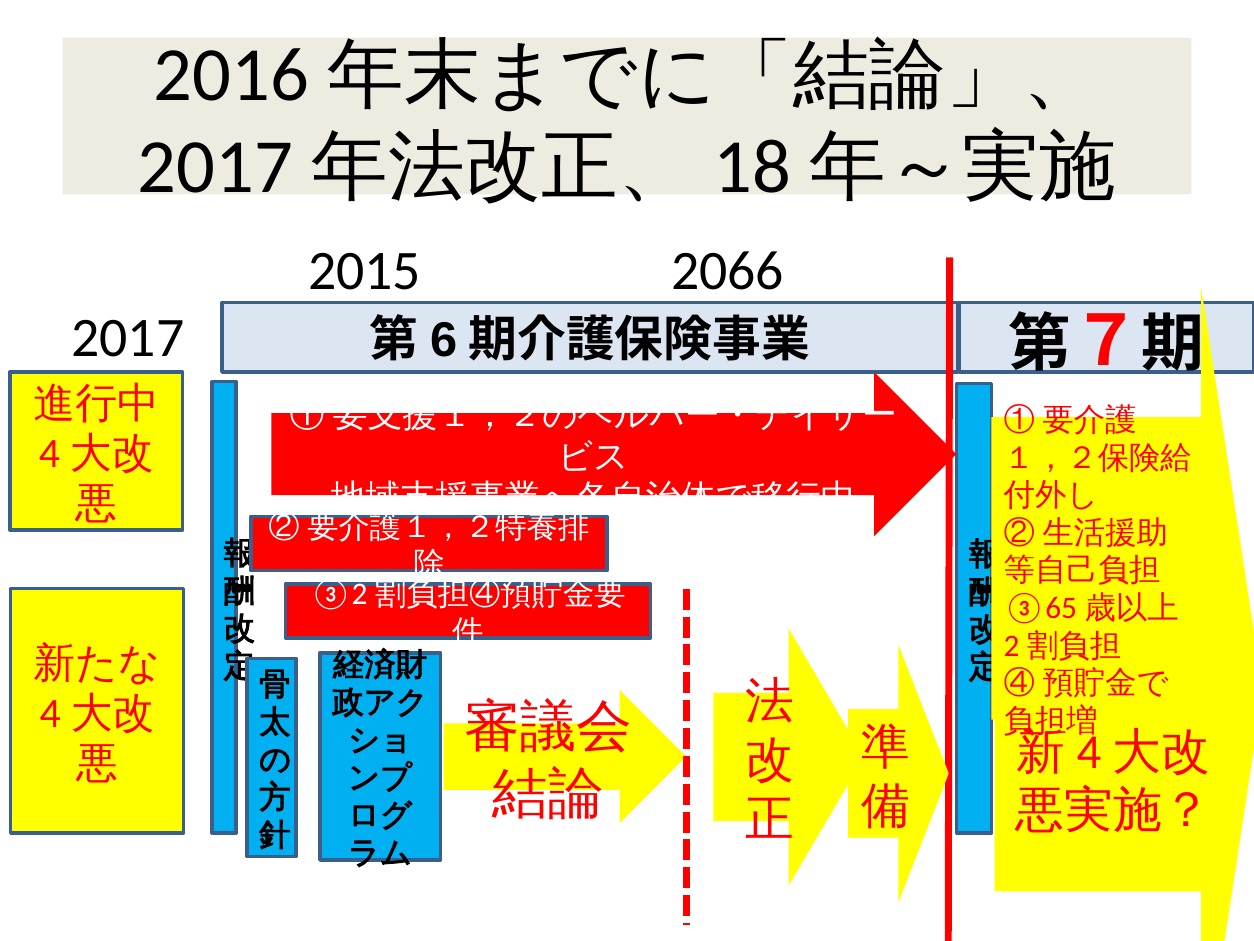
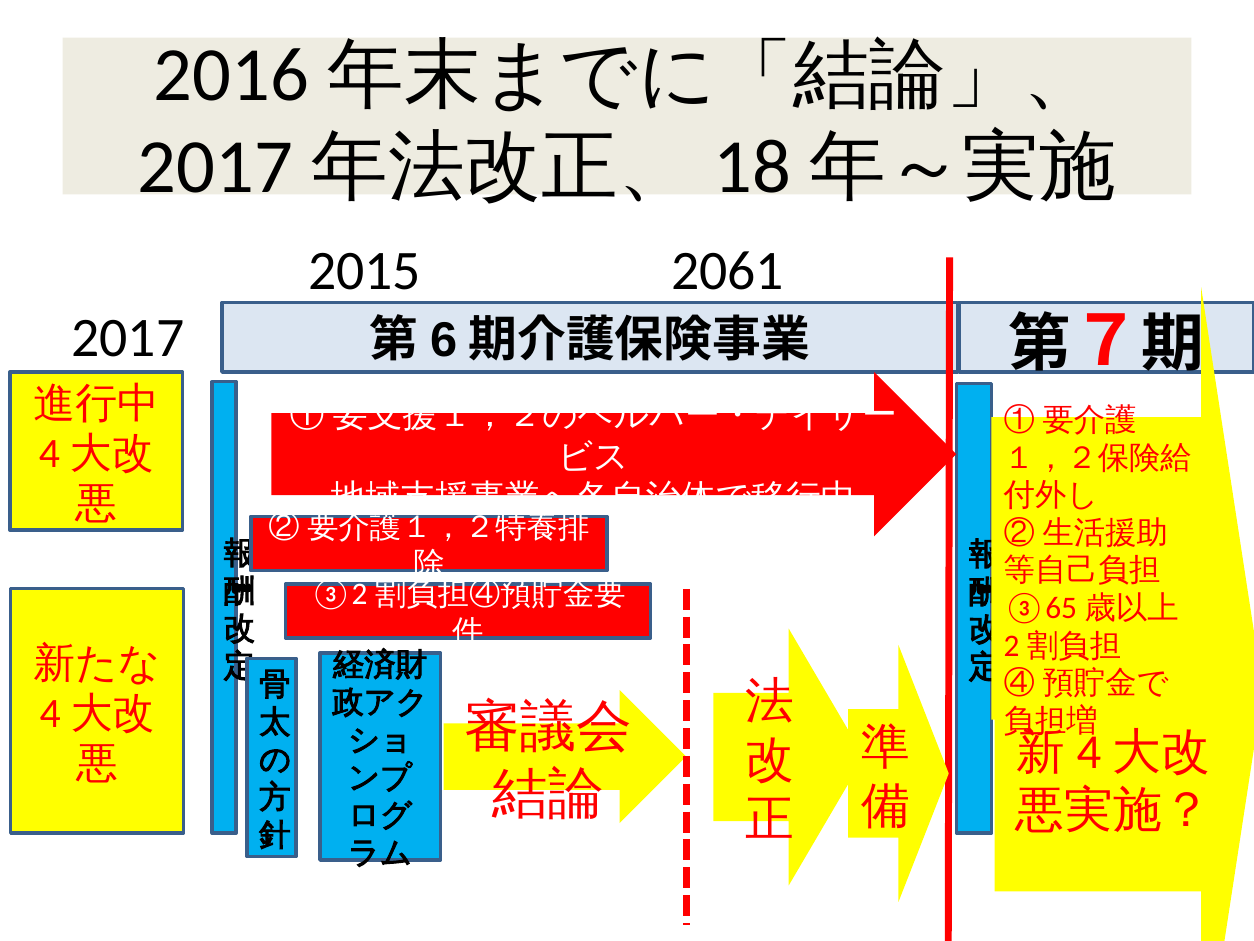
2066: 2066 -> 2061 (728, 271)
